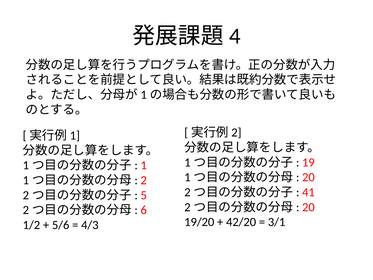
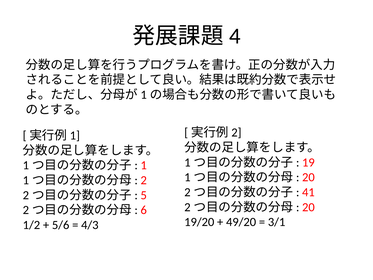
42/20: 42/20 -> 49/20 (241, 222)
